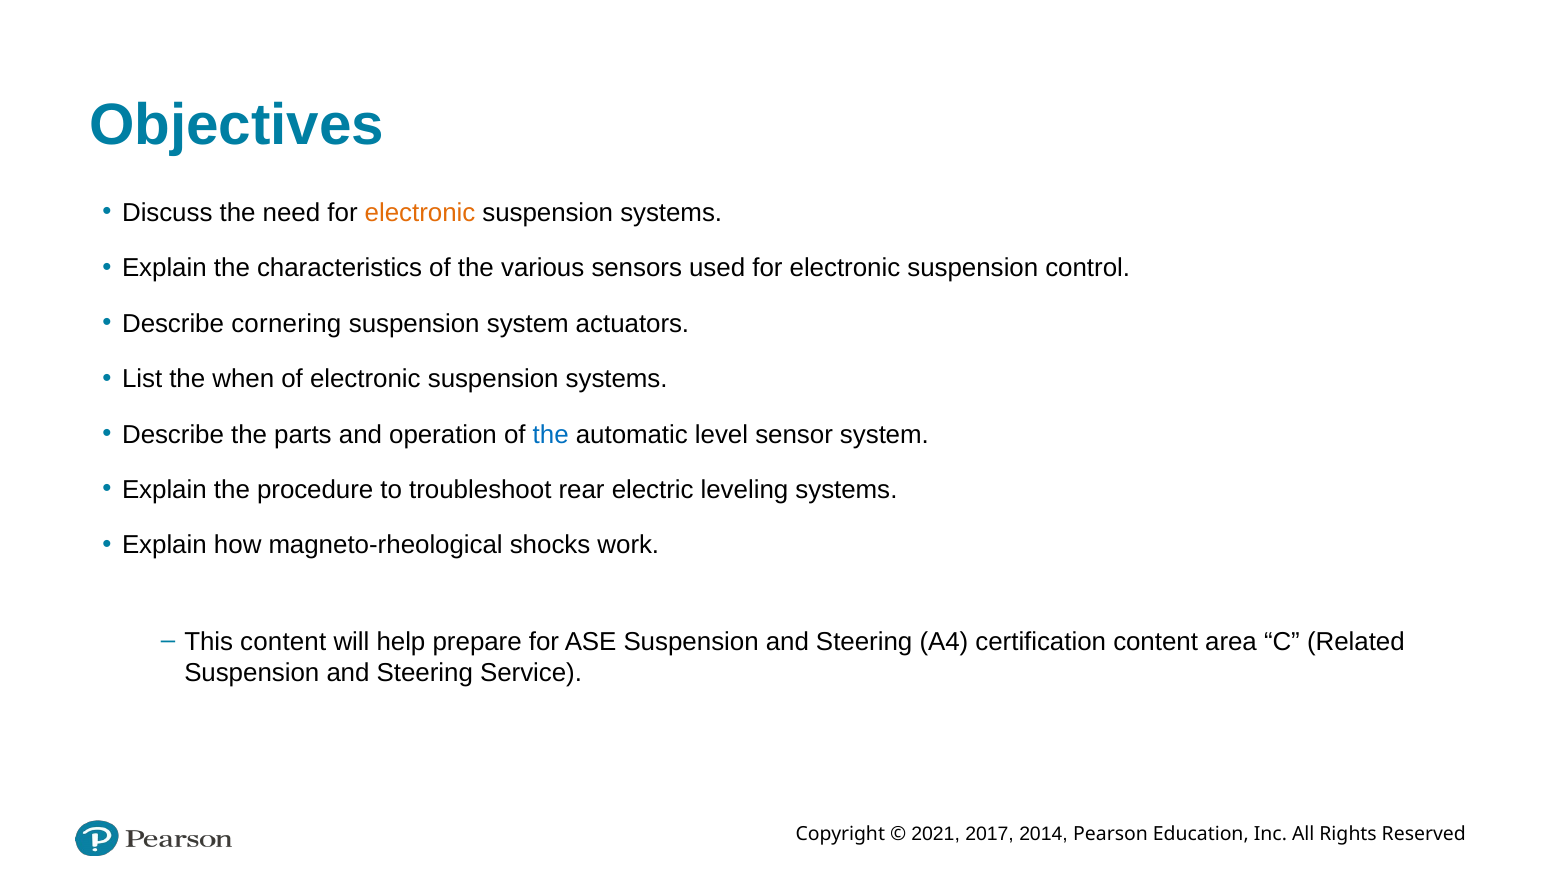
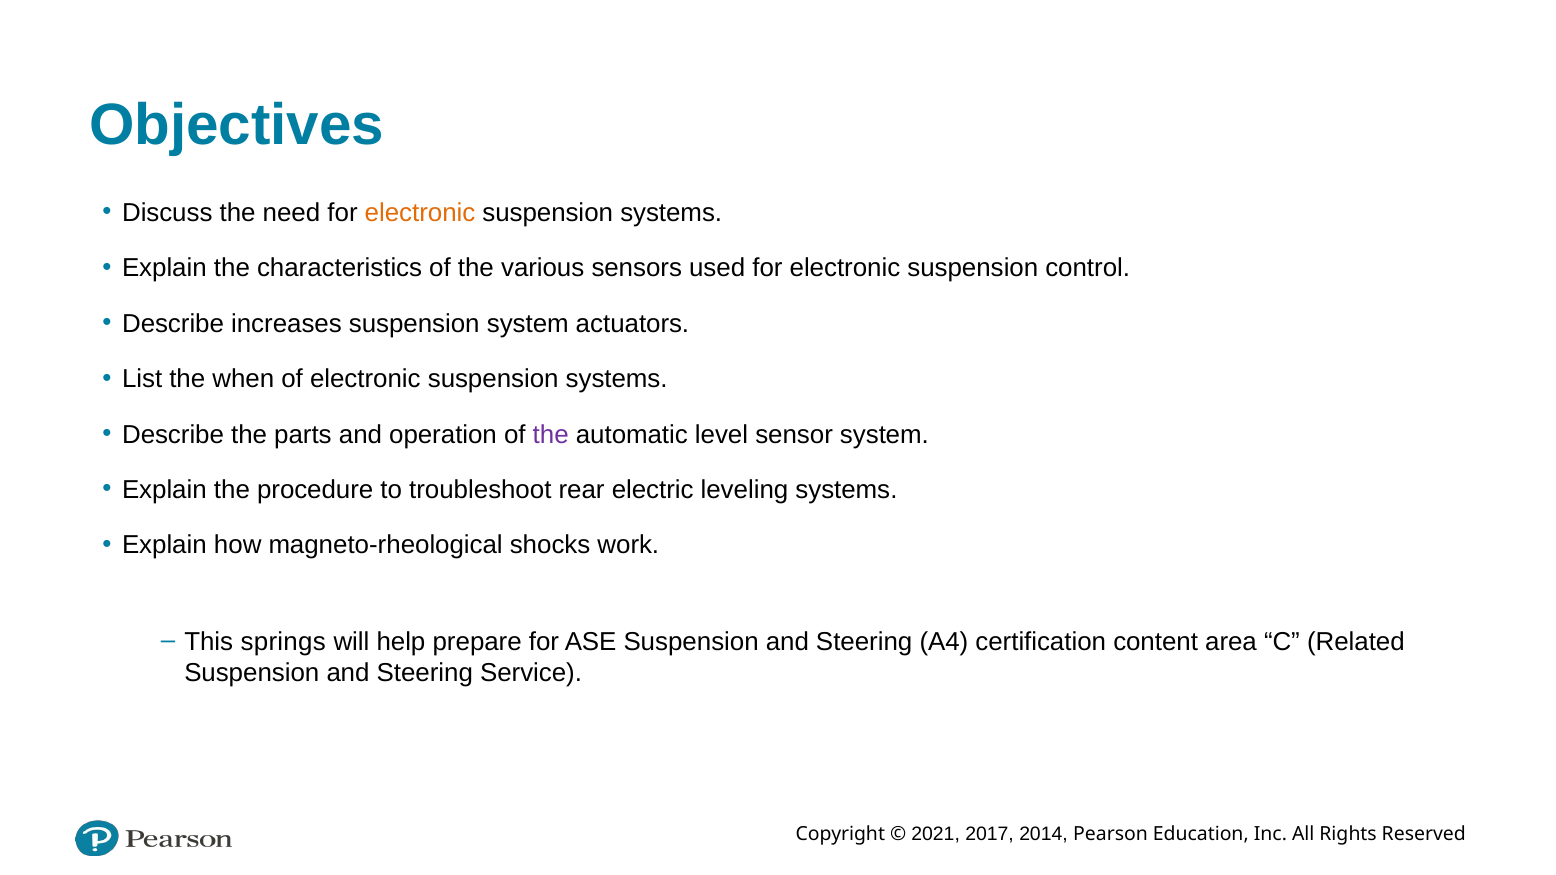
cornering: cornering -> increases (286, 324)
the colour: blue -> purple (551, 435)
This content: content -> springs (283, 642)
